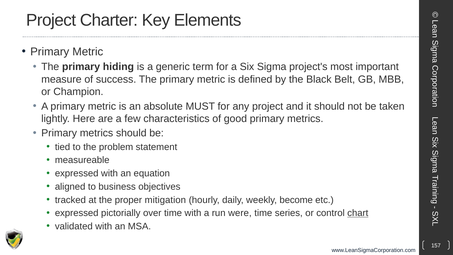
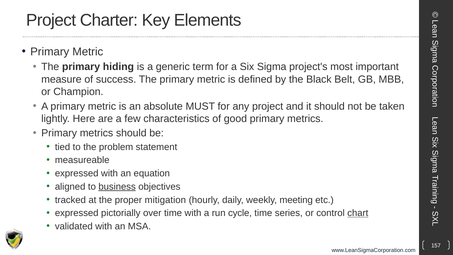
business underline: none -> present (117, 187)
become: become -> meeting (296, 200)
were: were -> cycle (240, 213)
